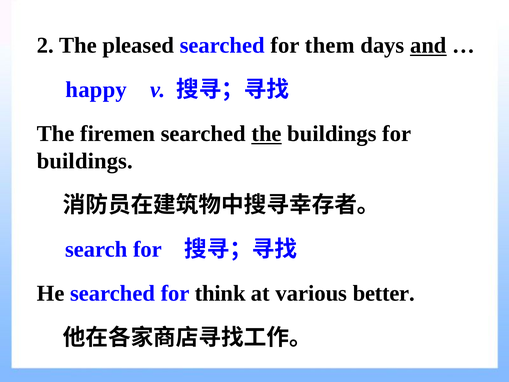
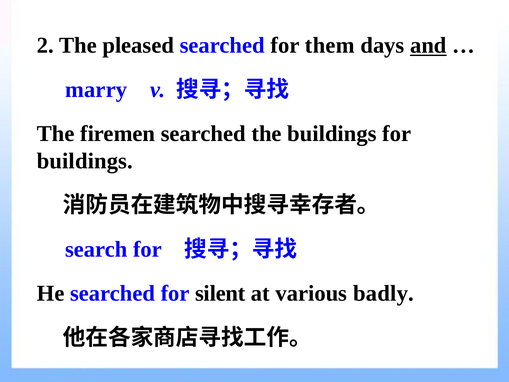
happy: happy -> marry (96, 90)
the underline: present -> none (267, 134)
think: think -> silent (220, 293)
better: better -> badly (384, 293)
